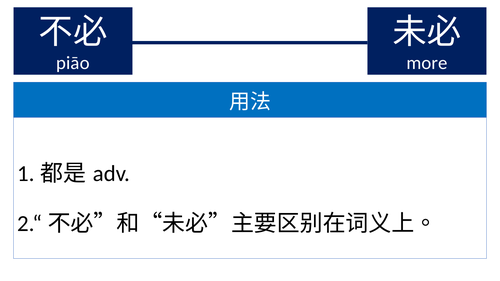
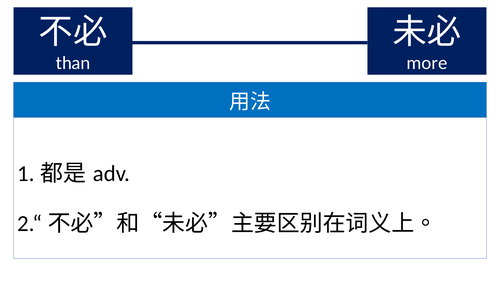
piāo: piāo -> than (73, 63)
